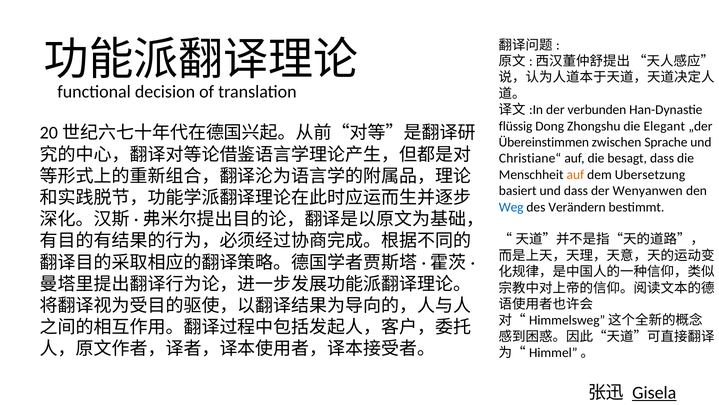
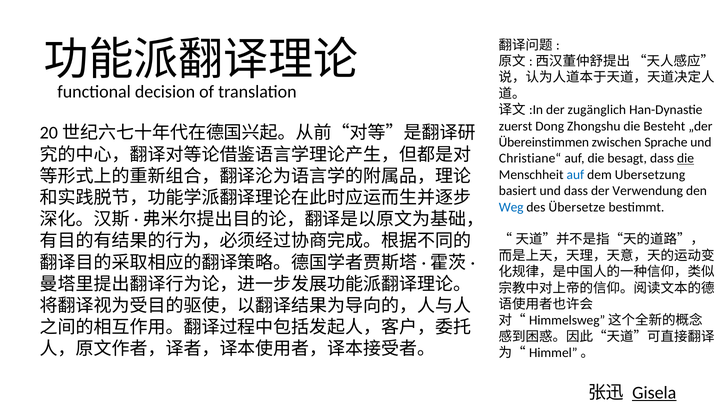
verbunden: verbunden -> zugänglich (597, 110)
flüssig: flüssig -> zuerst (516, 126)
Elegant: Elegant -> Besteht (664, 126)
die underline: none -> present (686, 158)
auf colour: orange -> blue (575, 174)
Wenyanwen: Wenyanwen -> Verwendung (648, 191)
Verändern: Verändern -> Übersetze (577, 207)
